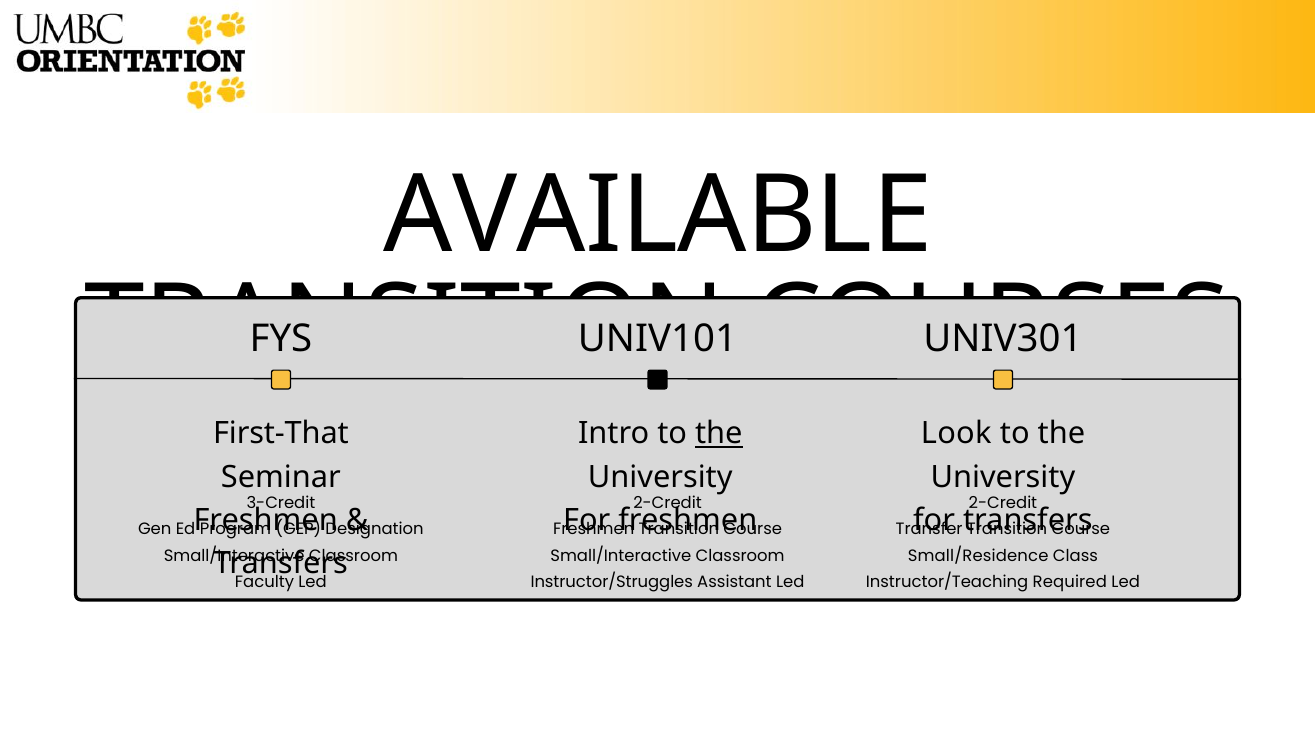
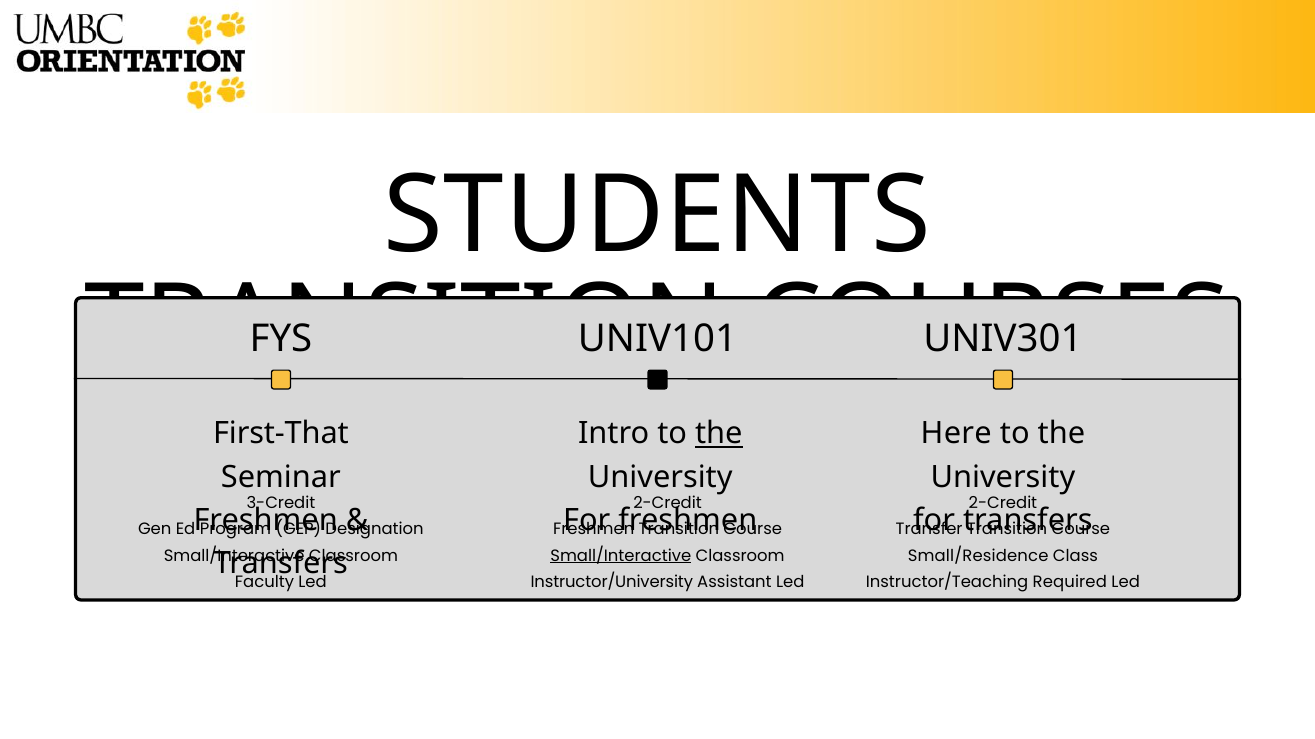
AVAILABLE: AVAILABLE -> STUDENTS (657, 216)
Look: Look -> Here (956, 434)
Small/Interactive underline: none -> present (621, 556)
Instructor/Struggles: Instructor/Struggles -> Instructor/University (612, 582)
